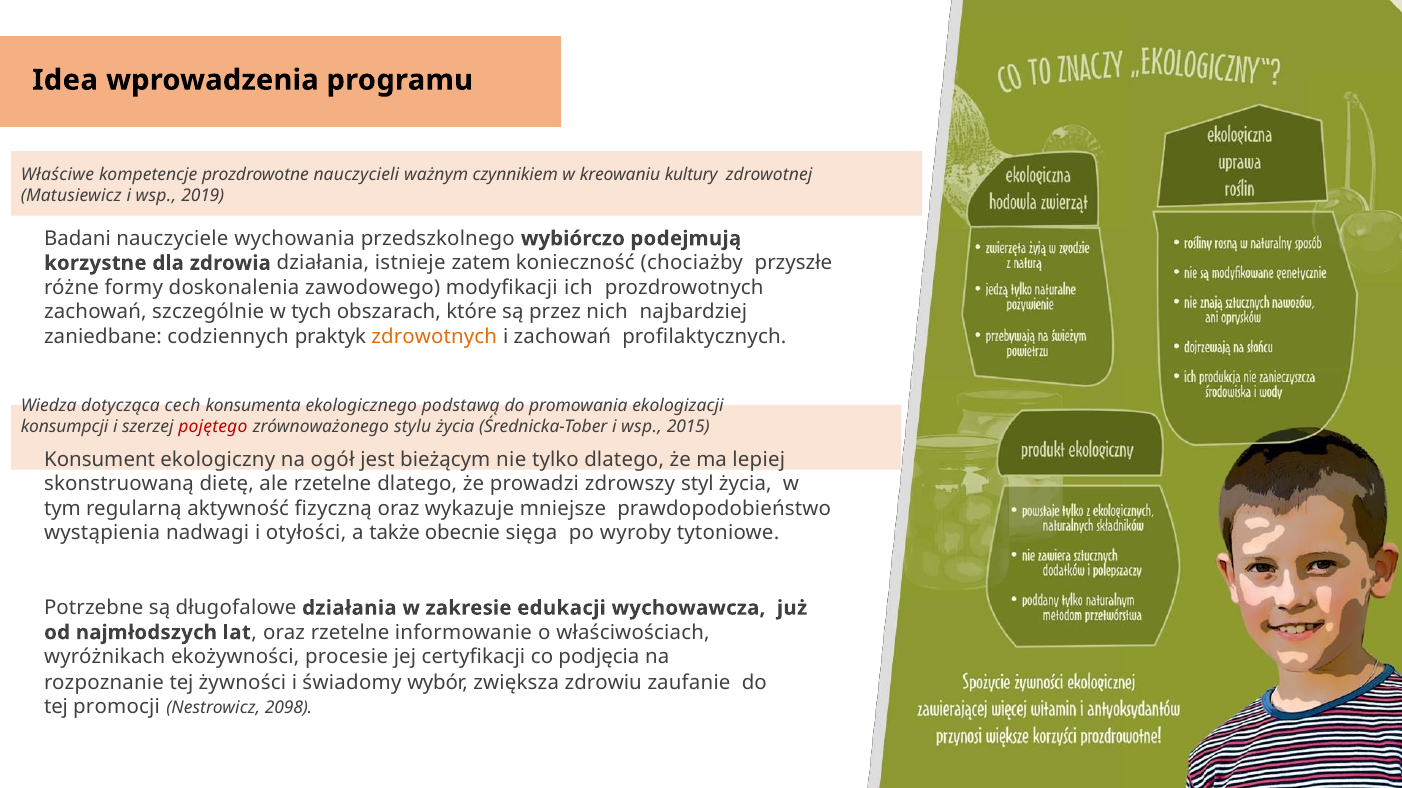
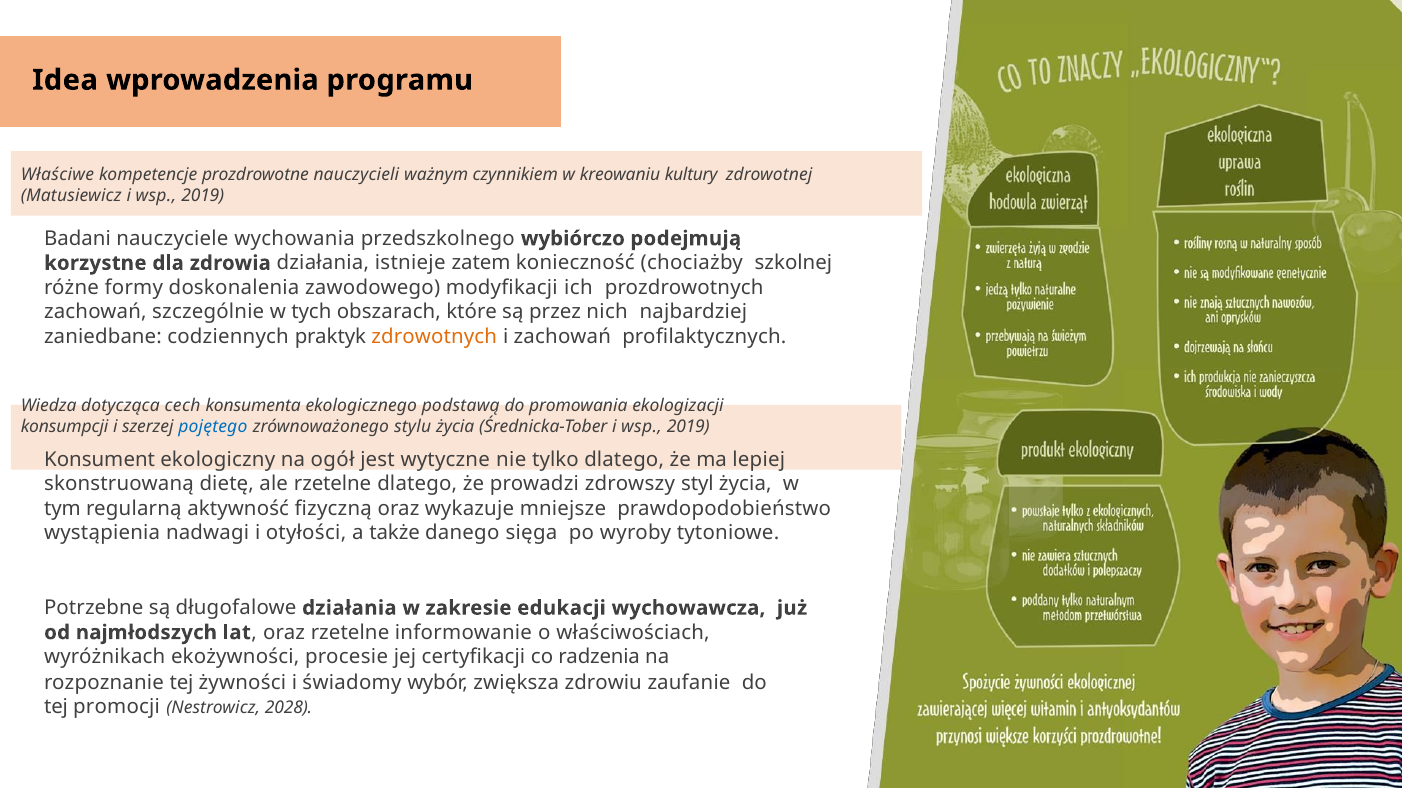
przyszłe: przyszłe -> szkolnej (793, 263)
pojętego colour: red -> blue (213, 427)
Średnicka-Tober i wsp 2015: 2015 -> 2019 (688, 427)
bieżącym: bieżącym -> wytyczne (445, 460)
obecnie: obecnie -> danego (462, 533)
podjęcia: podjęcia -> radzenia (599, 658)
2098: 2098 -> 2028 (289, 708)
